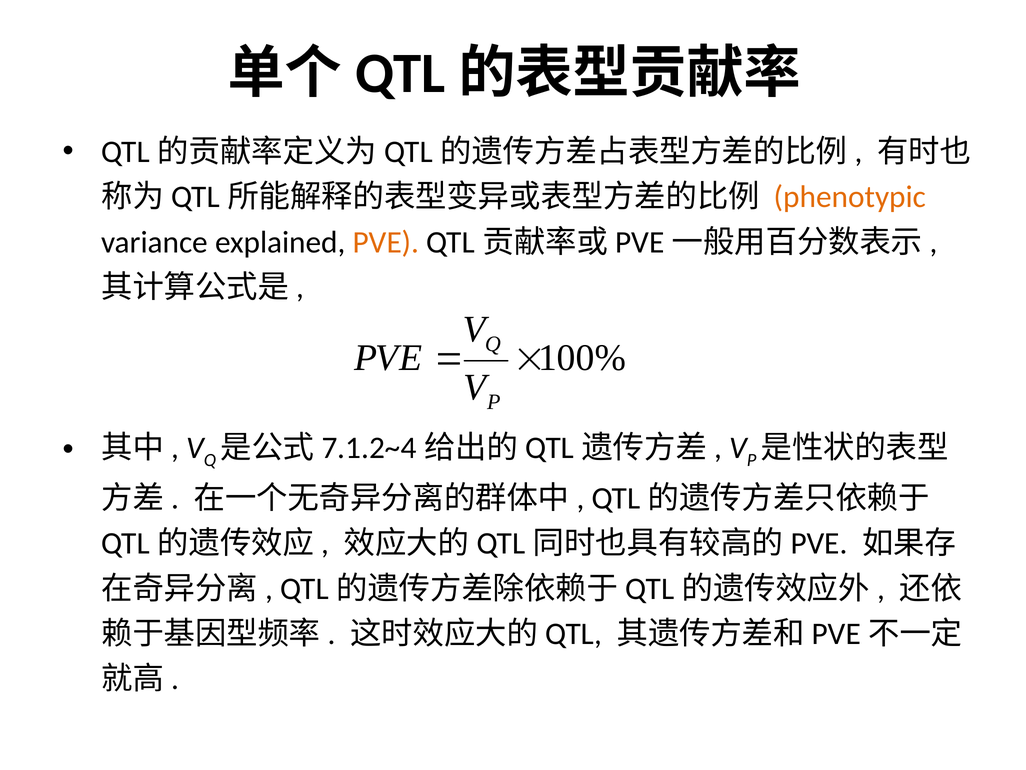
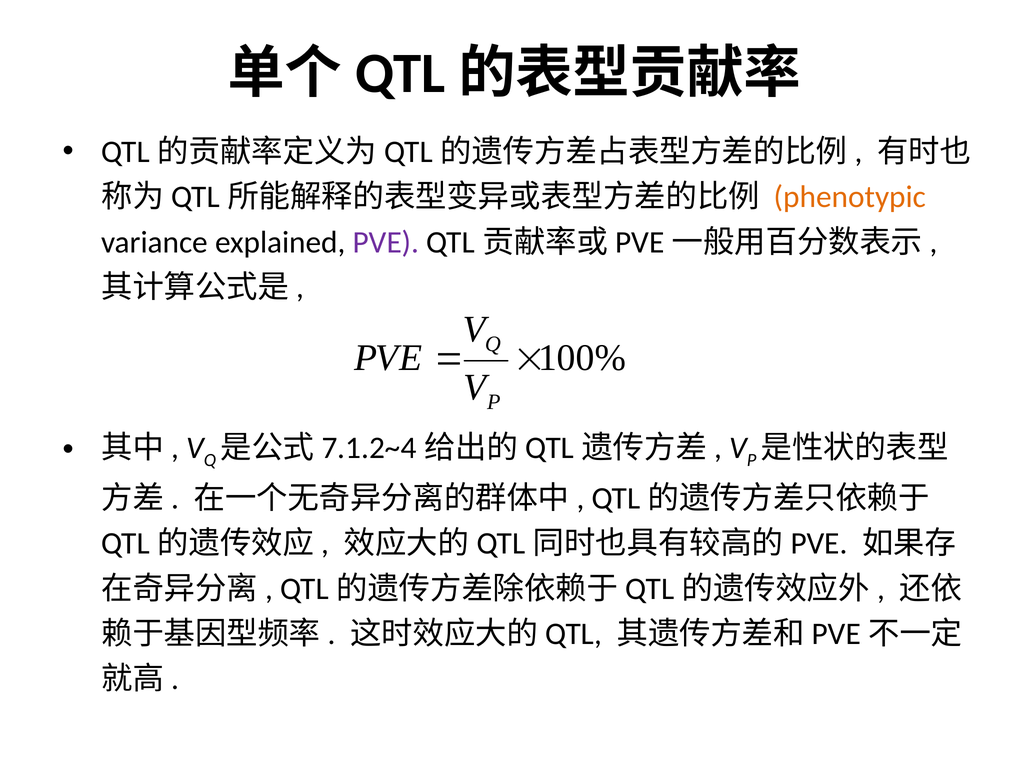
PVE colour: orange -> purple (386, 242)
